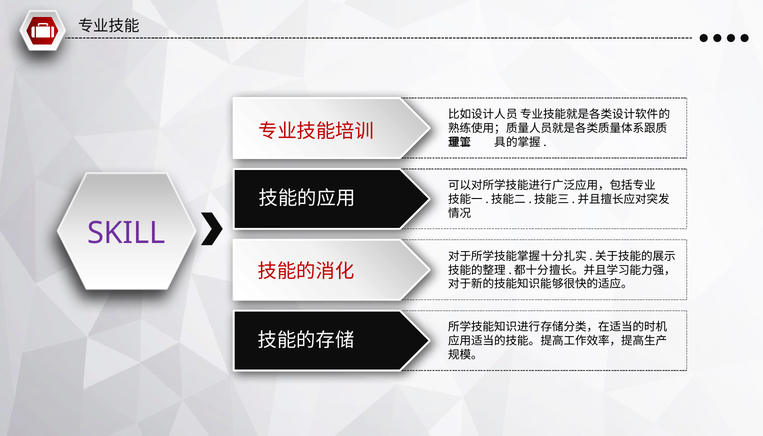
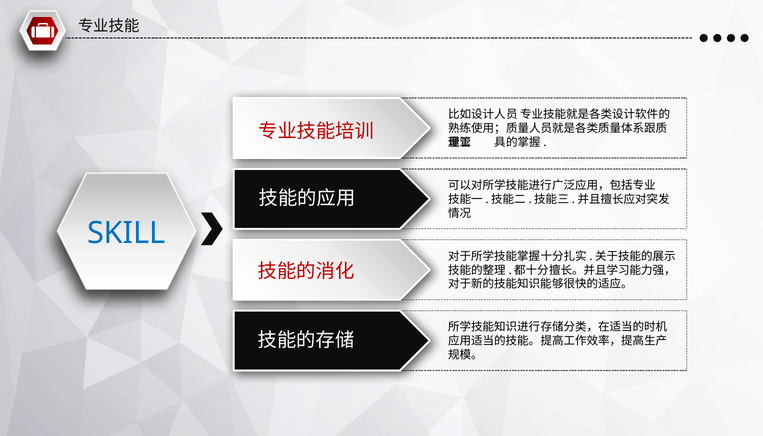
SKILL colour: purple -> blue (126, 233)
